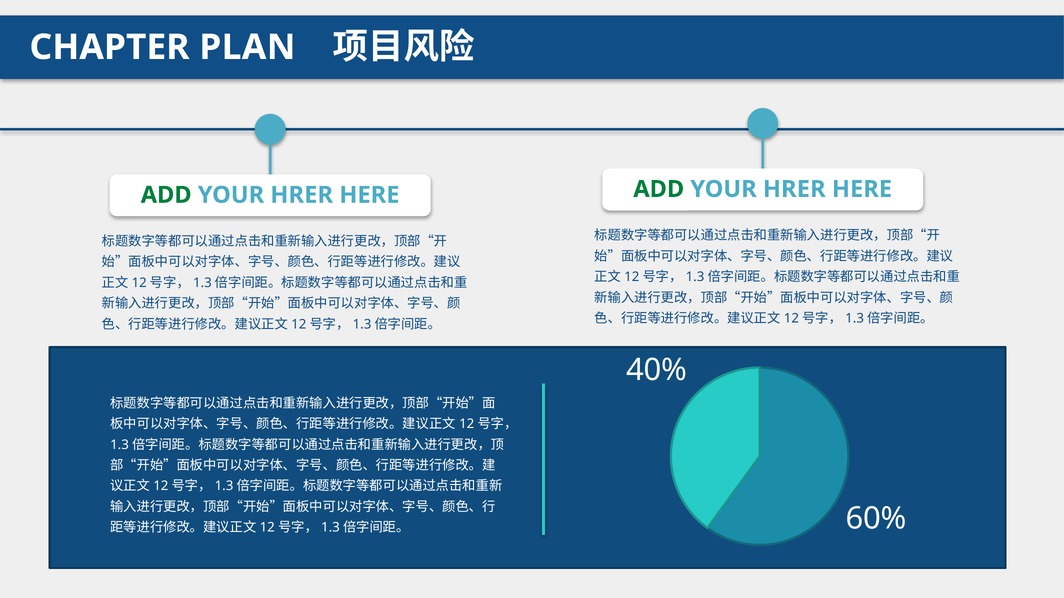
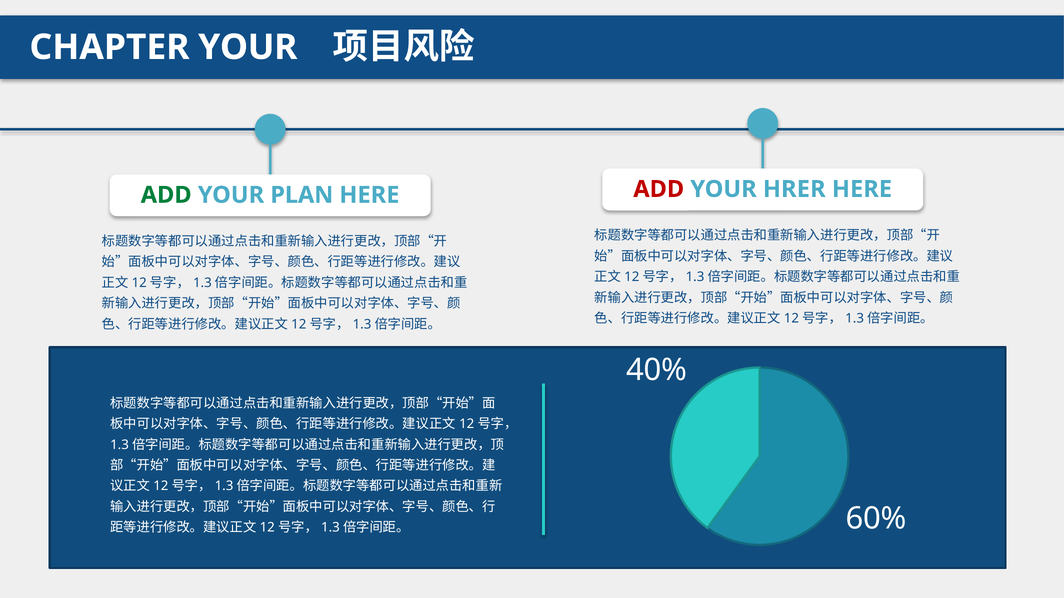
CHAPTER PLAN: PLAN -> YOUR (248, 47)
ADD colour: green -> red (659, 189)
HRER: HRER -> PLAN (302, 195)
